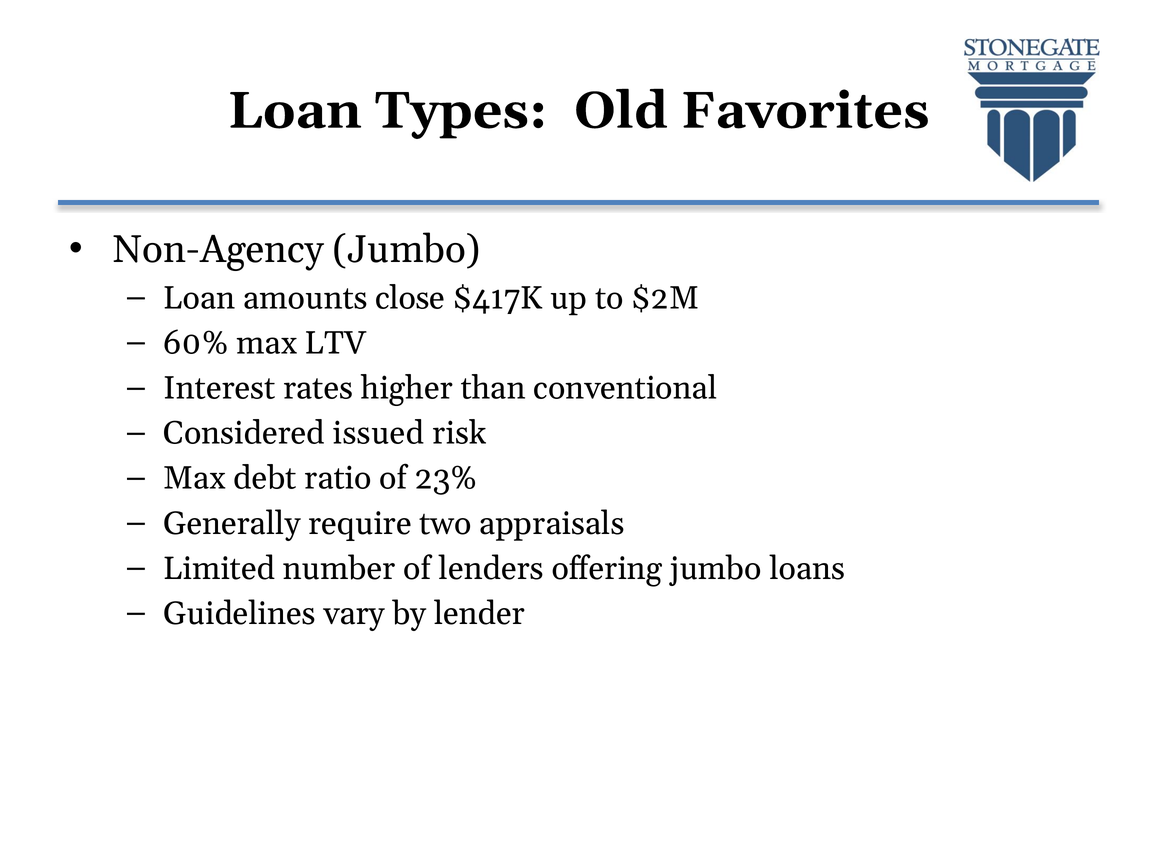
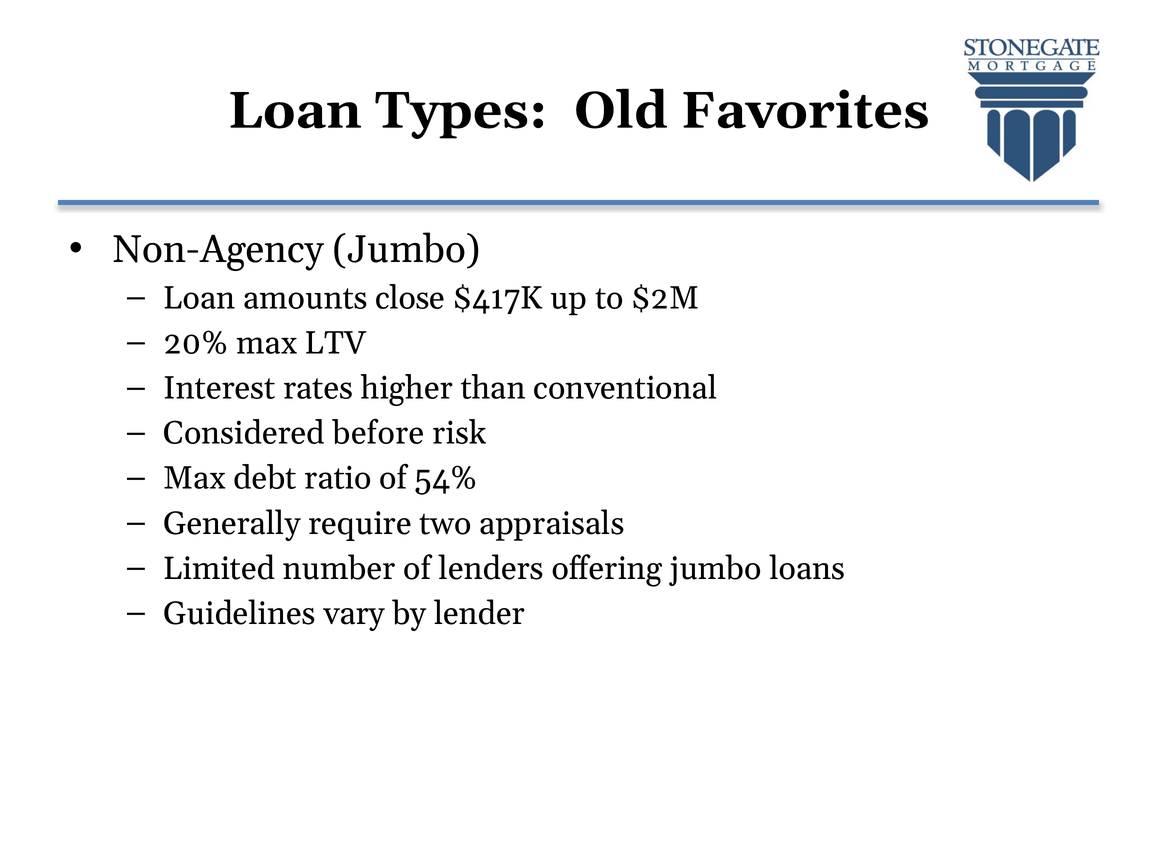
60%: 60% -> 20% (196, 343)
issued: issued -> before (379, 433)
23%: 23% -> 54% (446, 478)
